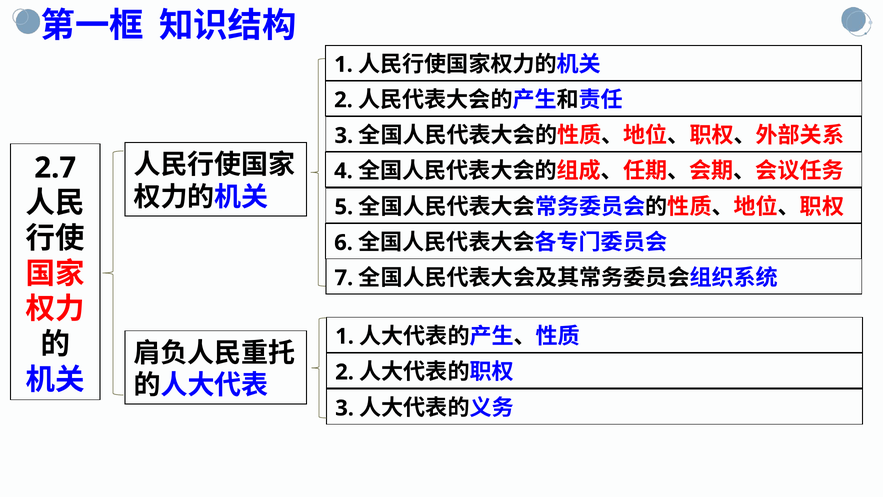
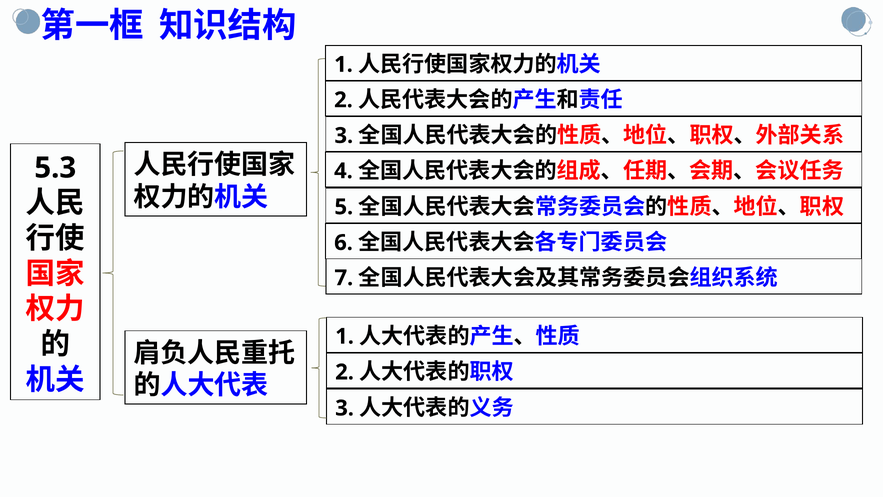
2.7: 2.7 -> 5.3 (55, 168)
